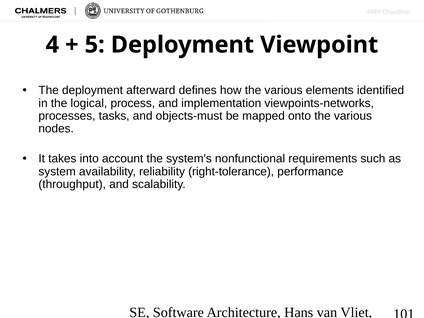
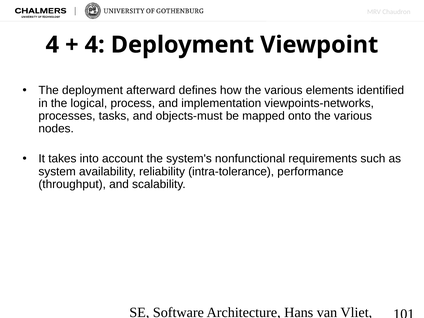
5: 5 -> 4 (95, 45)
right-tolerance: right-tolerance -> intra-tolerance (231, 171)
